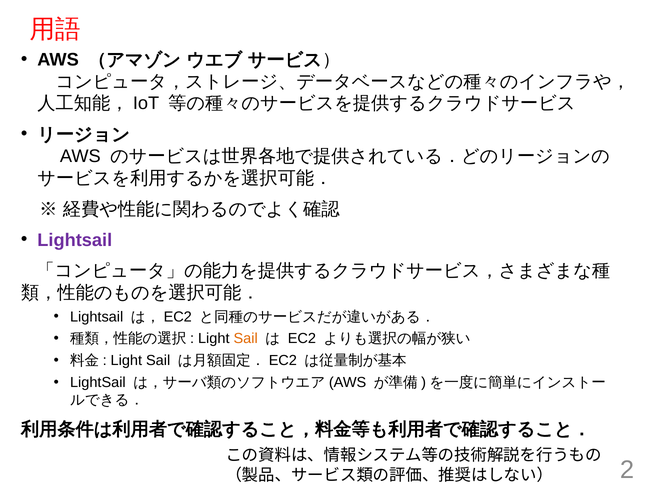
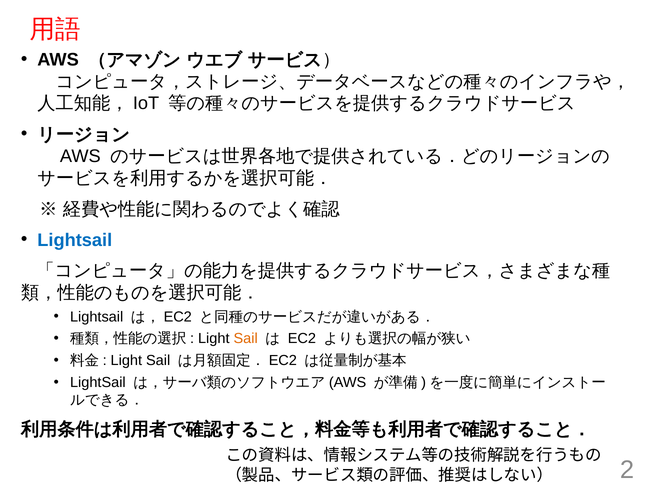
Lightsail colour: purple -> blue (75, 240)
